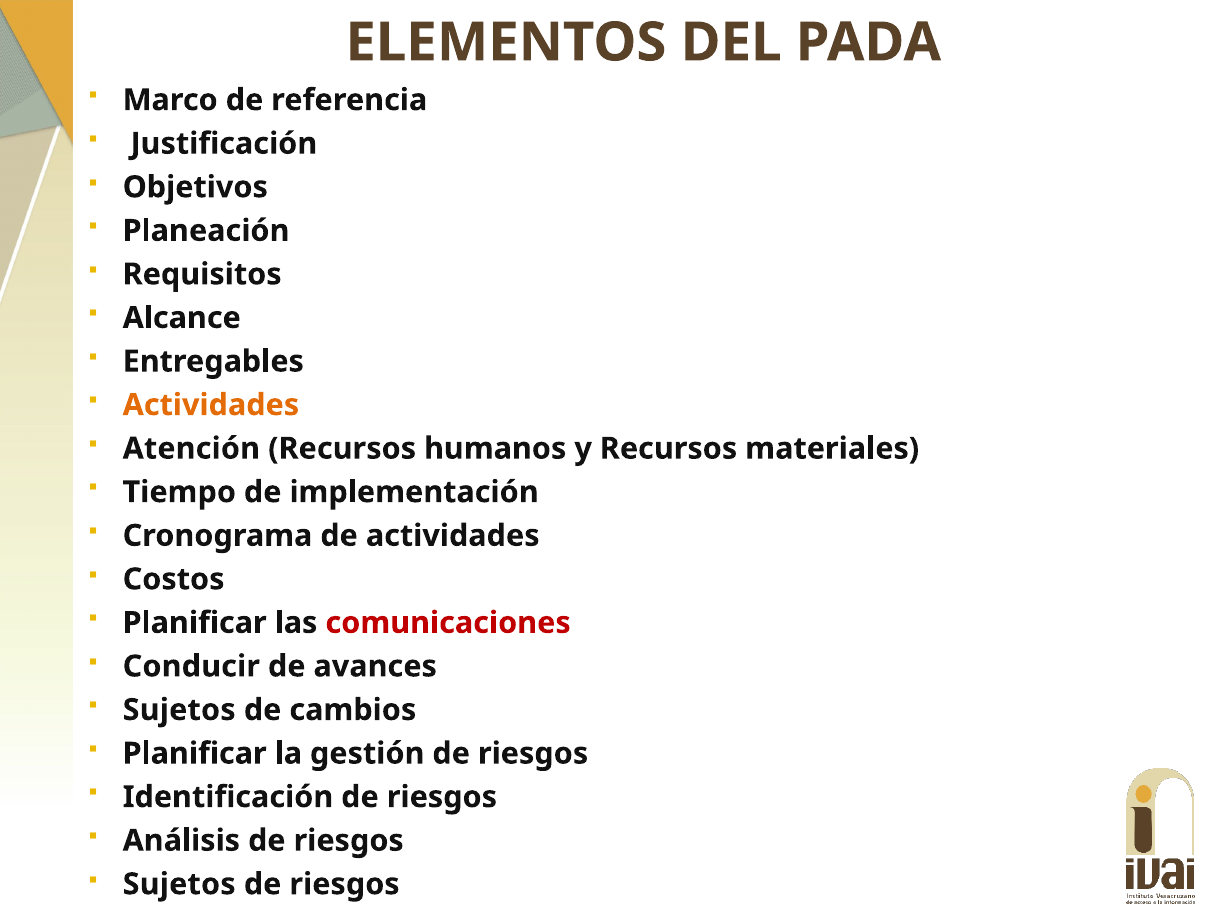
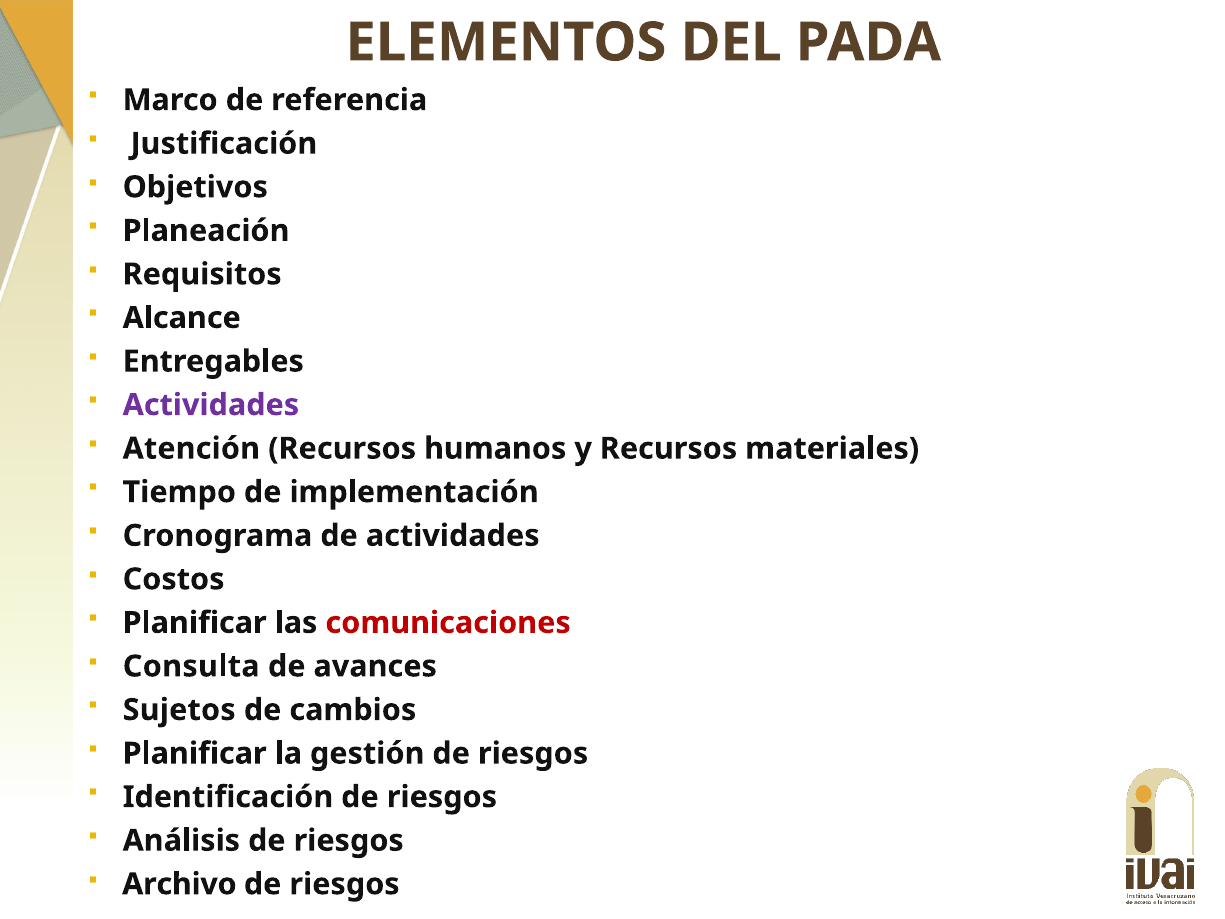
Actividades colour: orange -> purple (211, 405)
Conducir: Conducir -> Consulta (191, 666)
Sujetos: Sujetos -> Archivo (179, 884)
